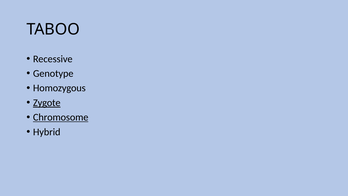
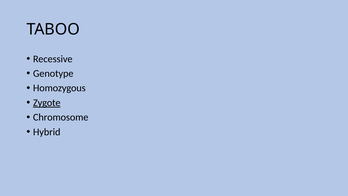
Chromosome underline: present -> none (61, 117)
